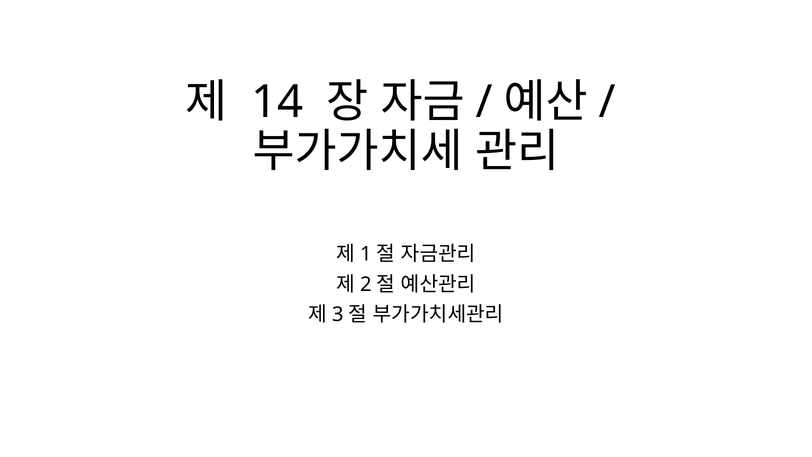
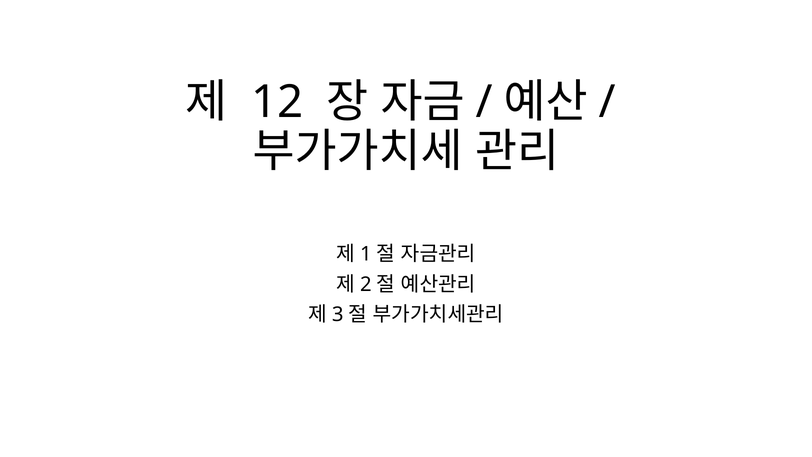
14: 14 -> 12 (277, 102)
